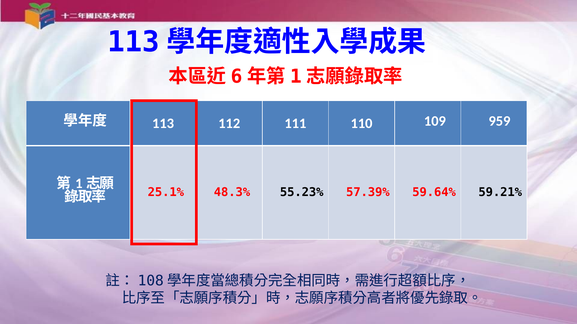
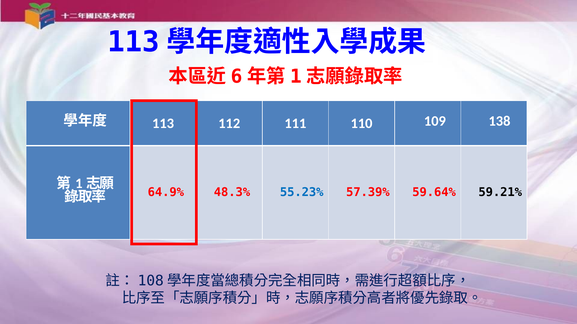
959: 959 -> 138 (499, 121)
25.1%: 25.1% -> 64.9% (166, 193)
55.23% colour: black -> blue (302, 193)
